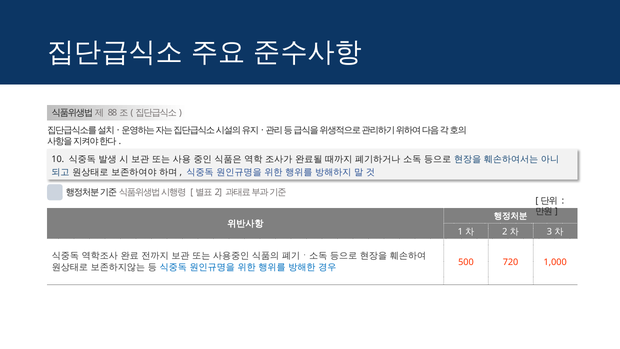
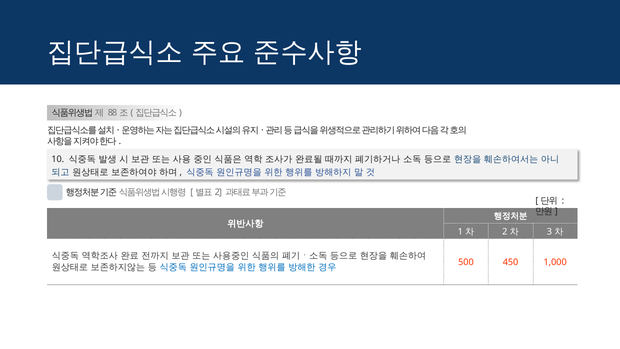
720: 720 -> 450 (511, 262)
